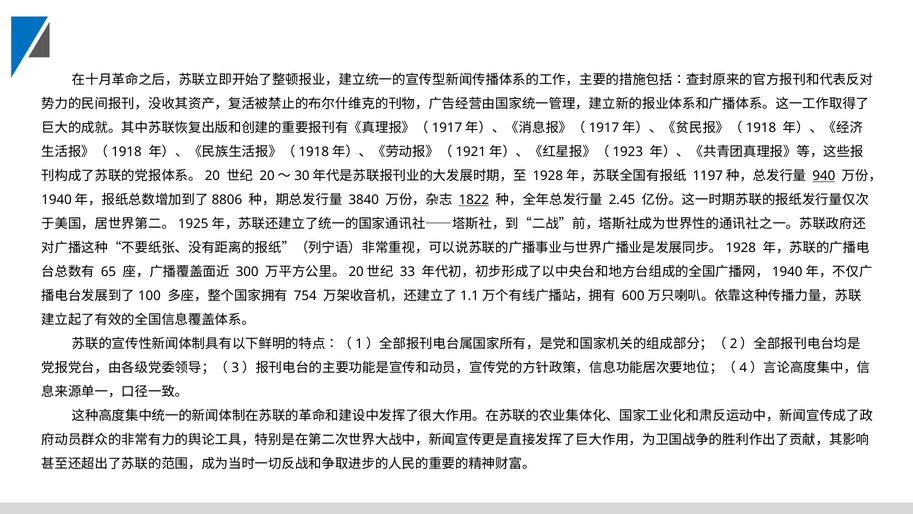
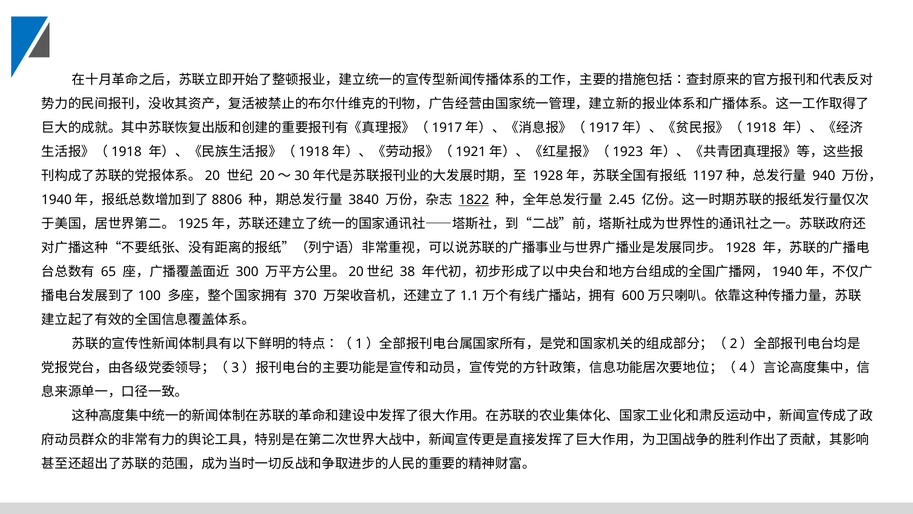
940 underline: present -> none (824, 176)
33: 33 -> 38 (407, 272)
754: 754 -> 370 (305, 296)
